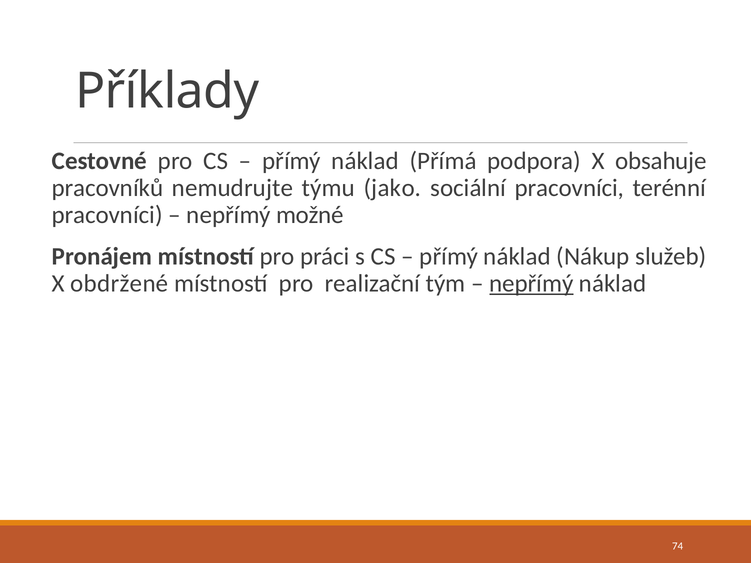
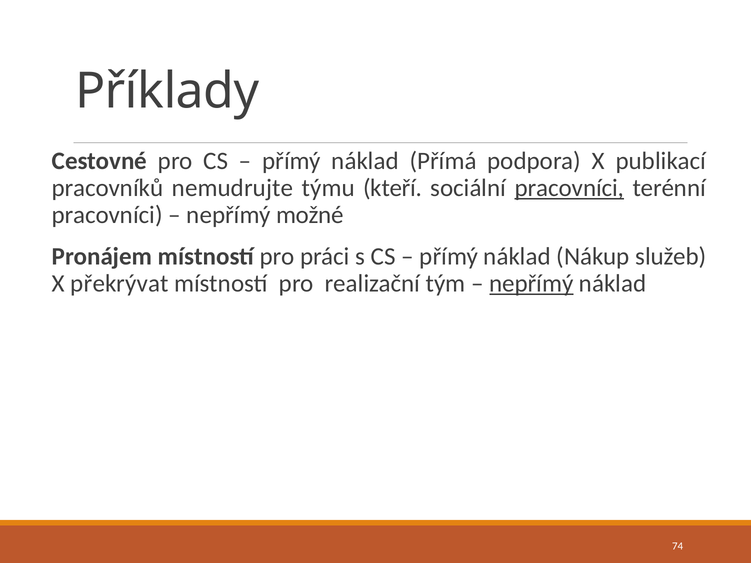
obsahuje: obsahuje -> publikací (661, 161)
jako: jako -> kteří (393, 188)
pracovníci underline: none -> present (569, 188)
obdržené: obdržené -> překrývat (120, 284)
